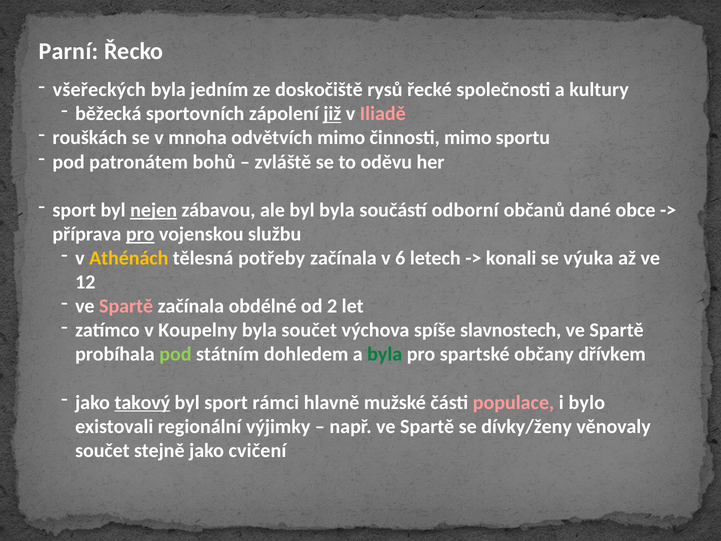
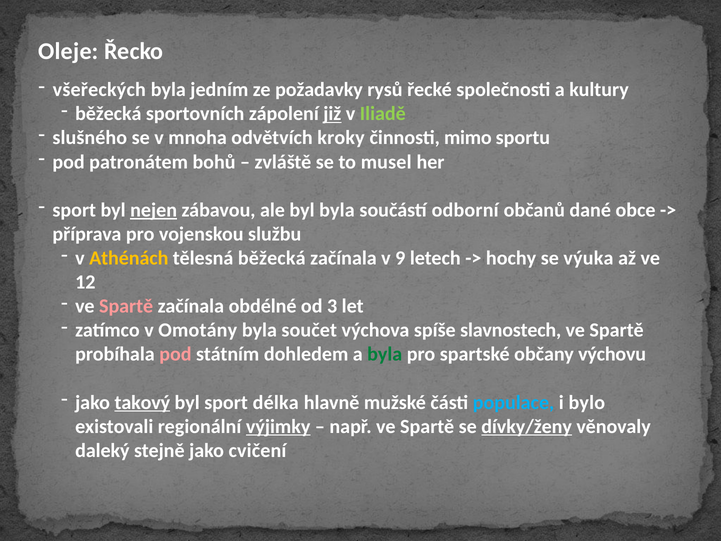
Parní: Parní -> Oleje (68, 52)
doskočiště: doskočiště -> požadavky (319, 90)
Iliadě colour: pink -> light green (383, 114)
rouškách: rouškách -> slušného (90, 138)
odvětvích mimo: mimo -> kroky (341, 138)
oděvu: oděvu -> musel (386, 162)
pro underline: present -> none (140, 234)
tělesná potřeby: potřeby -> běžecká (272, 258)
6: 6 -> 9 (400, 258)
konali: konali -> hochy (511, 258)
2: 2 -> 3 (332, 306)
Koupelny: Koupelny -> Omotány (198, 330)
pod colour: light green -> pink (175, 354)
dřívkem: dřívkem -> výchovu (612, 354)
rámci: rámci -> délka (276, 402)
populace colour: pink -> light blue (514, 402)
výjimky underline: none -> present (278, 426)
dívky/ženy underline: none -> present (527, 426)
součet: součet -> daleký (102, 450)
